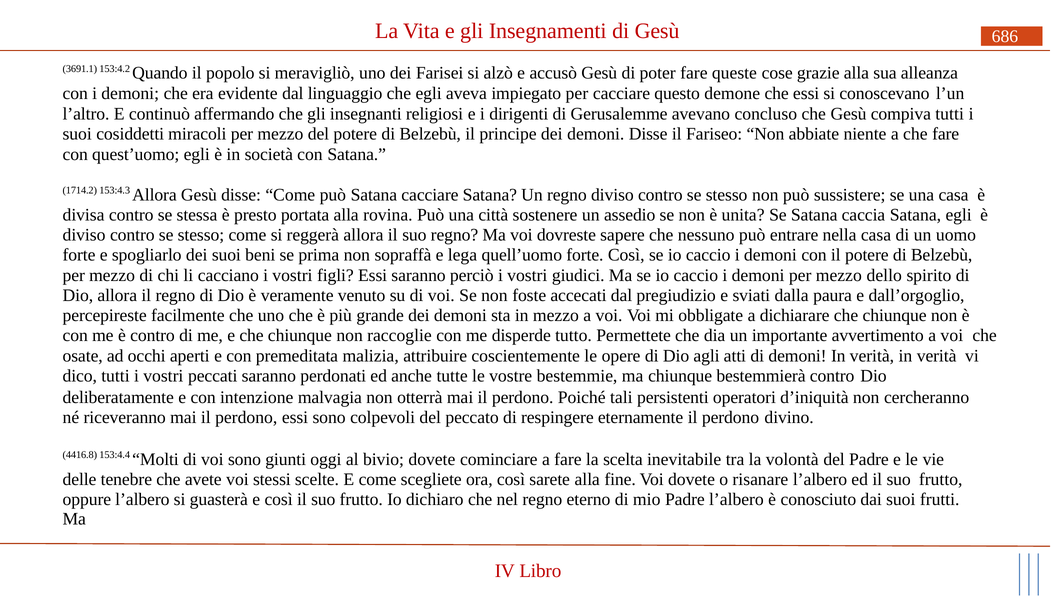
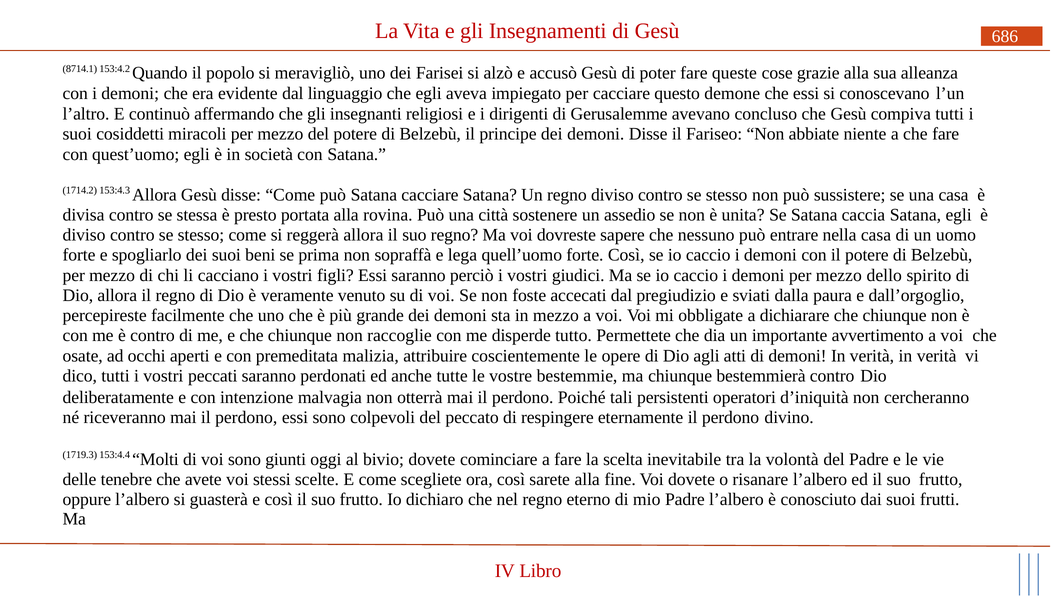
3691.1: 3691.1 -> 8714.1 (80, 69)
4416.8: 4416.8 -> 1719.3 (80, 455)
